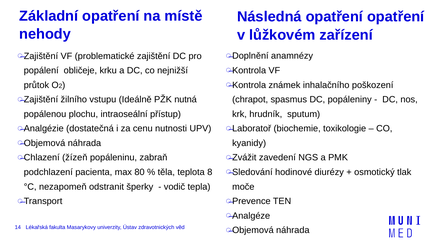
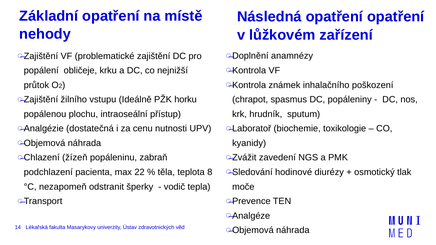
nutná: nutná -> horku (186, 100)
80: 80 -> 22 (140, 172)
